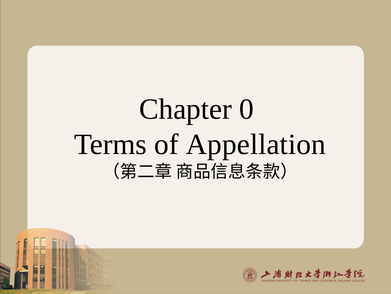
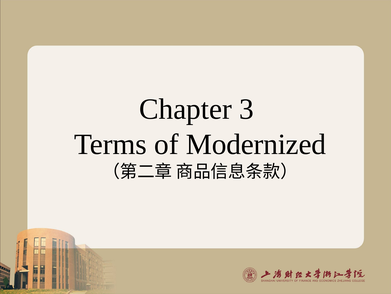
0: 0 -> 3 (247, 109)
Appellation: Appellation -> Modernized (256, 144)
